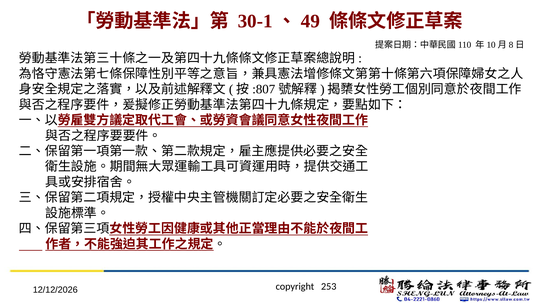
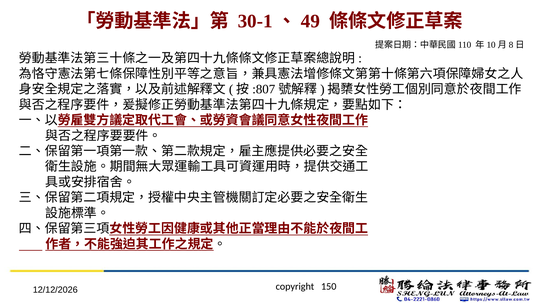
253: 253 -> 150 (329, 287)
